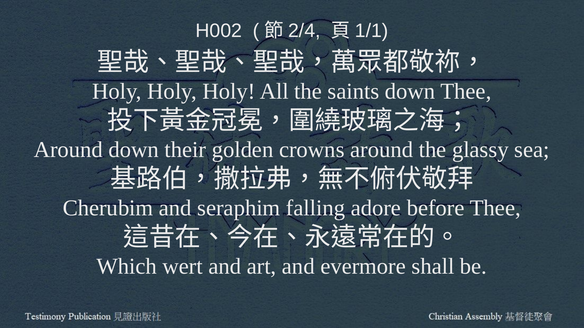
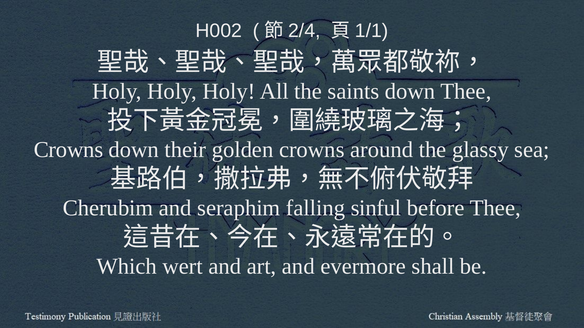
Around: Around -> Crowns (68, 150)
adore: adore -> sinful (376, 208)
